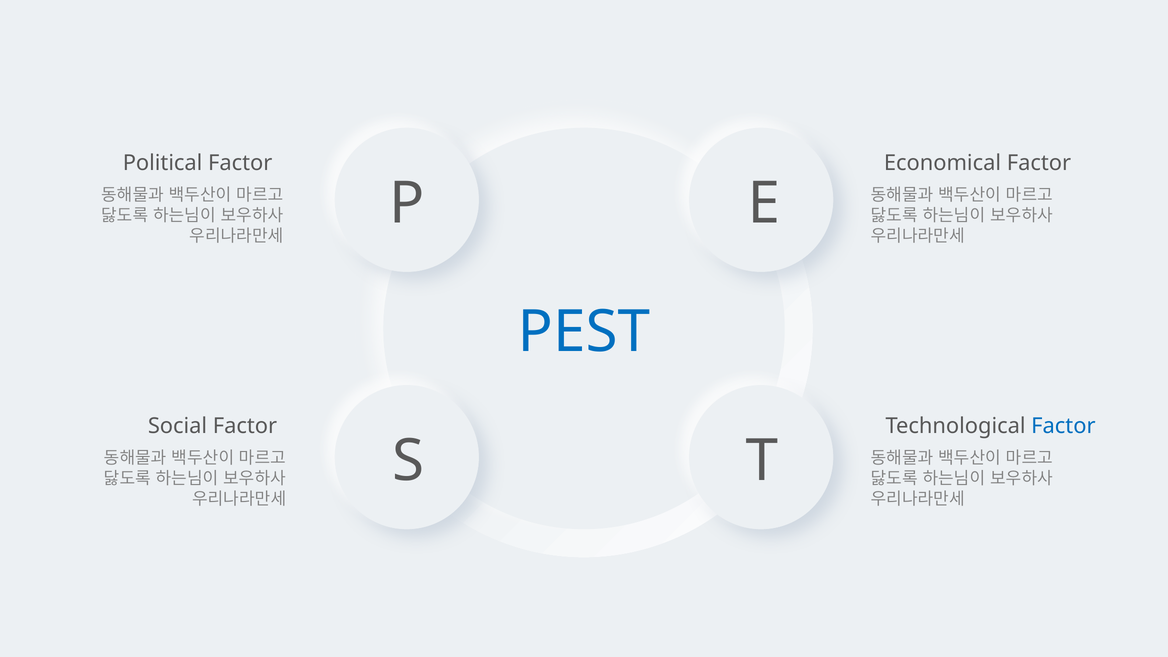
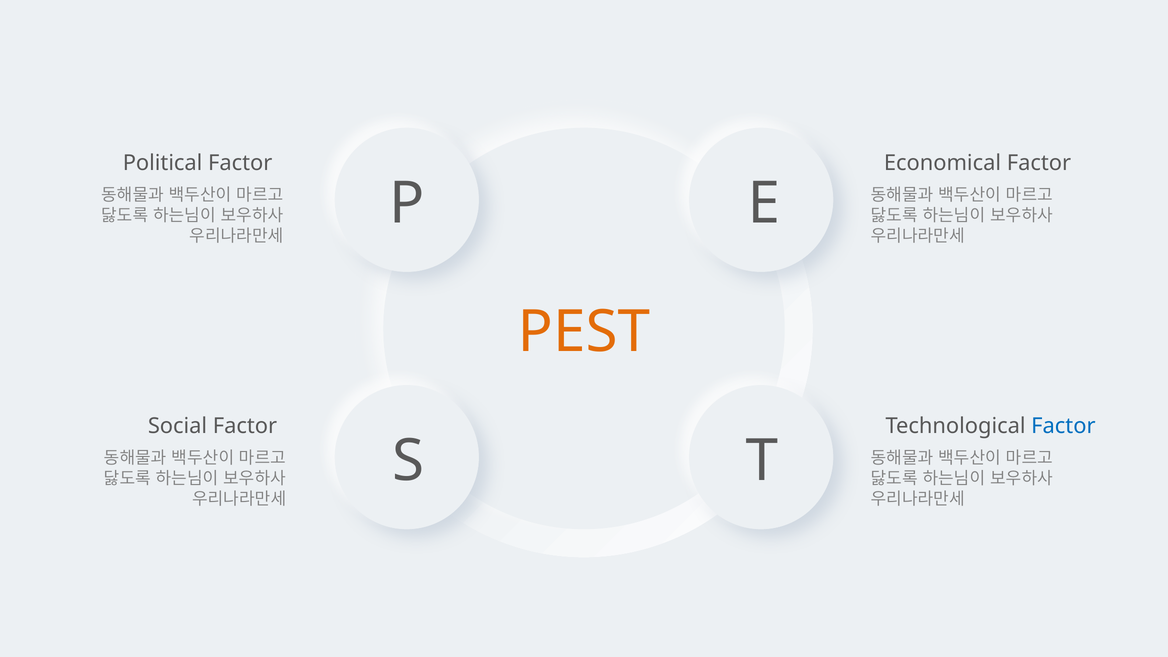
PEST colour: blue -> orange (584, 332)
